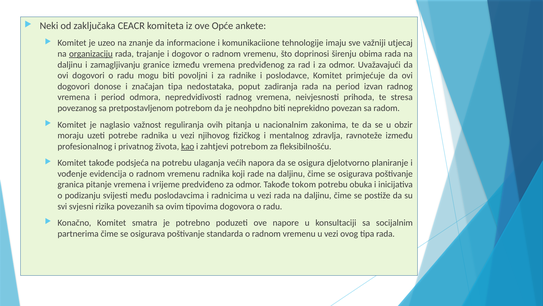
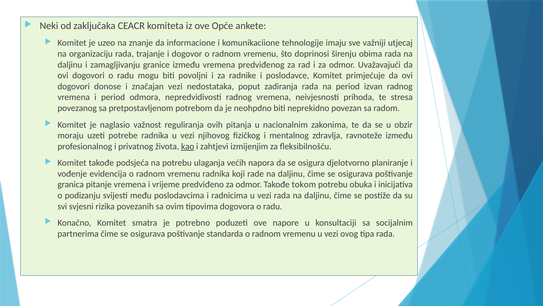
organizaciju underline: present -> none (91, 54)
značajan tipa: tipa -> vezi (175, 86)
zahtjevi potrebom: potrebom -> izmijenjim (249, 146)
